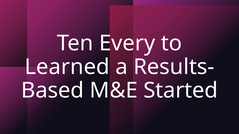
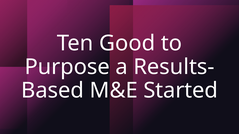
Every: Every -> Good (127, 43)
Learned: Learned -> Purpose (67, 67)
